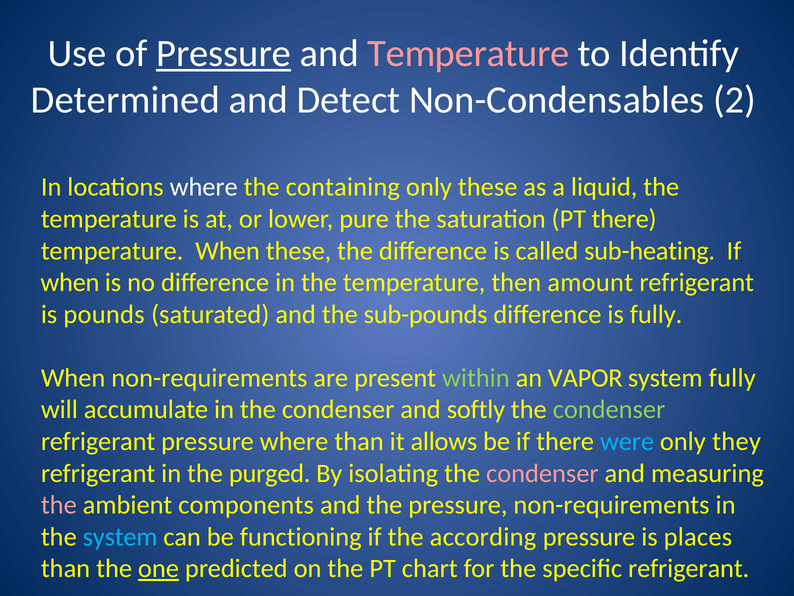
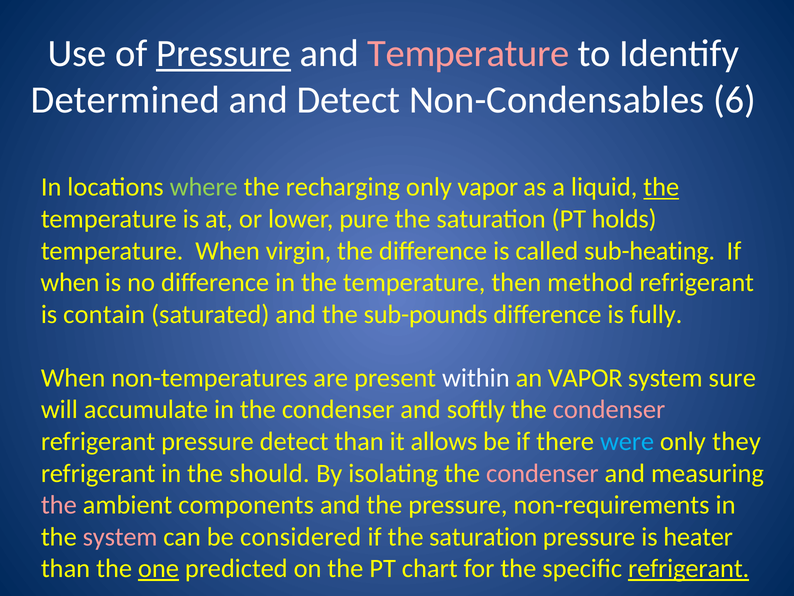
2: 2 -> 6 (735, 100)
where colour: white -> light green (204, 187)
containing: containing -> recharging (343, 187)
only these: these -> vapor (488, 187)
the underline: none -> present (661, 187)
PT there: there -> holds (624, 219)
When these: these -> virgin (299, 251)
amount: amount -> method (590, 282)
pounds: pounds -> contain (104, 314)
When non-requirements: non-requirements -> non-temperatures (209, 378)
within colour: light green -> white (476, 378)
system fully: fully -> sure (732, 378)
condenser colour: light green -> pink (609, 409)
pressure where: where -> detect (294, 441)
purged: purged -> should (269, 473)
system colour: light blue -> pink (120, 536)
functioning: functioning -> considered (301, 536)
if the according: according -> saturation (483, 536)
places: places -> heater (698, 536)
refrigerant underline: none -> present (689, 568)
